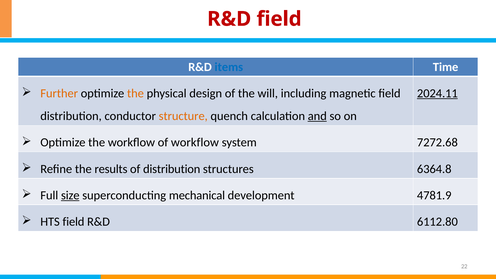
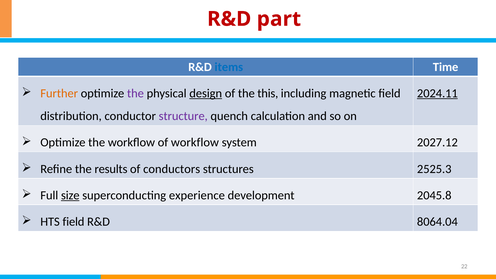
R&D field: field -> part (279, 19)
the colour: orange -> purple (135, 93)
design underline: none -> present (206, 93)
will: will -> this (268, 93)
structure colour: orange -> purple (183, 116)
and underline: present -> none (317, 116)
7272.68: 7272.68 -> 2027.12 (437, 143)
of distribution: distribution -> conductors (172, 169)
6364.8: 6364.8 -> 2525.3 (434, 169)
mechanical: mechanical -> experience (197, 195)
4781.9: 4781.9 -> 2045.8 (434, 195)
6112.80: 6112.80 -> 8064.04 (437, 222)
